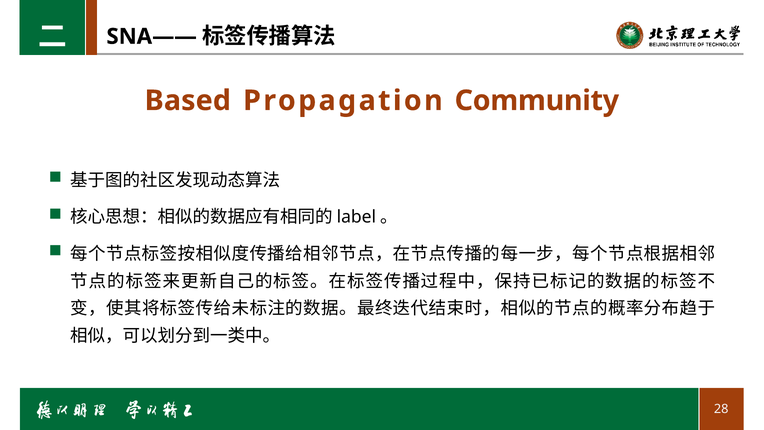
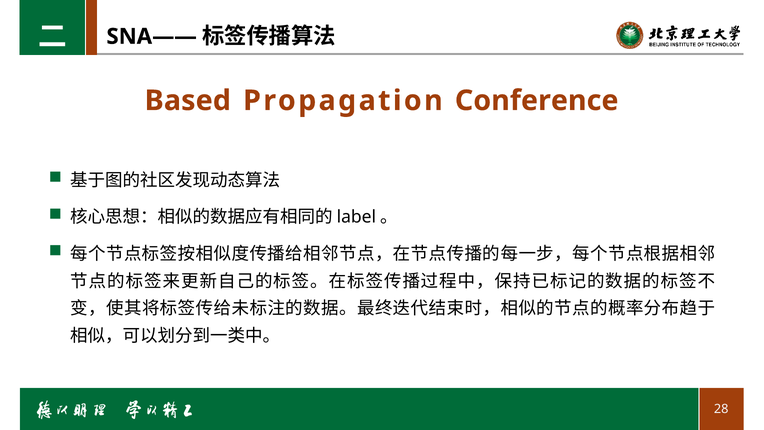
Community: Community -> Conference (537, 101)
